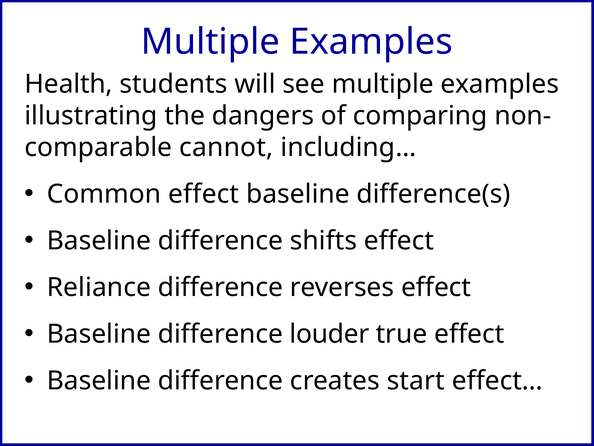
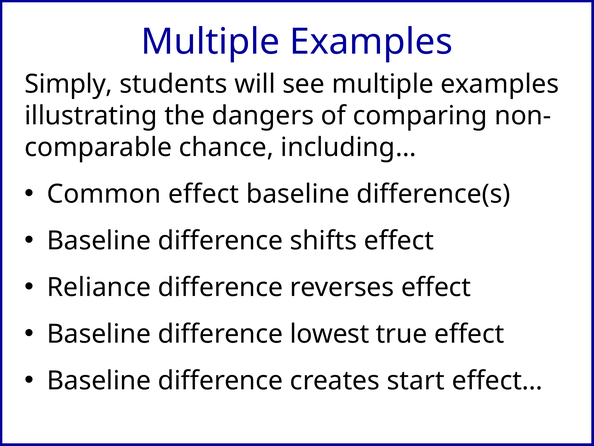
Health: Health -> Simply (69, 84)
cannot: cannot -> chance (226, 147)
louder: louder -> lowest (330, 334)
